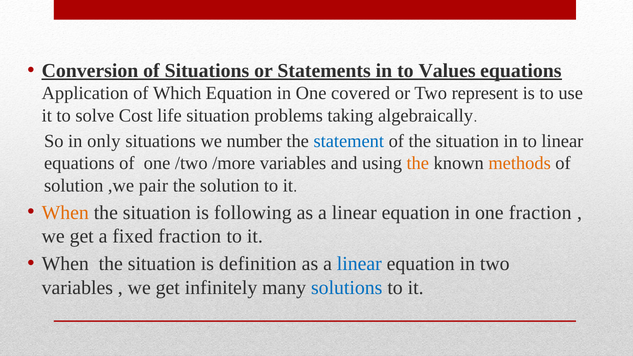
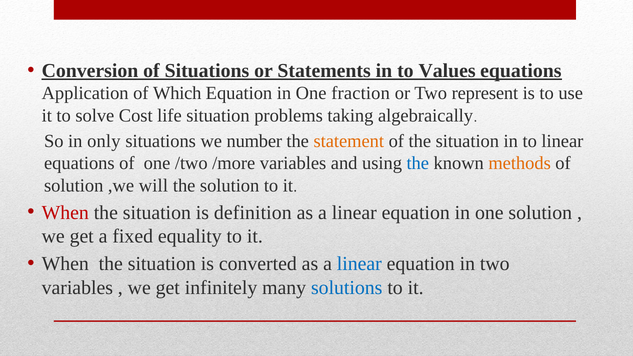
covered: covered -> fraction (361, 93)
statement colour: blue -> orange (349, 141)
the colour: orange -> blue (418, 163)
pair: pair -> will (153, 186)
When colour: orange -> red (65, 213)
following: following -> definition (253, 213)
one fraction: fraction -> solution (540, 213)
fixed fraction: fraction -> equality (190, 236)
definition: definition -> converted (258, 264)
